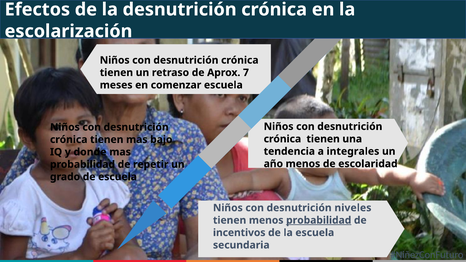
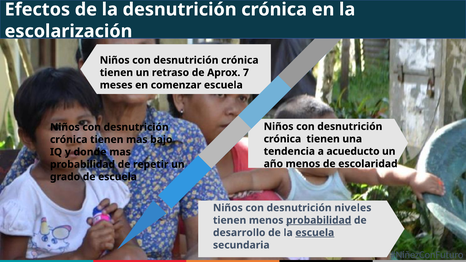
integrales: integrales -> acueducto (353, 151)
incentivos: incentivos -> desarrollo (239, 233)
escuela underline: none -> present (315, 233)
